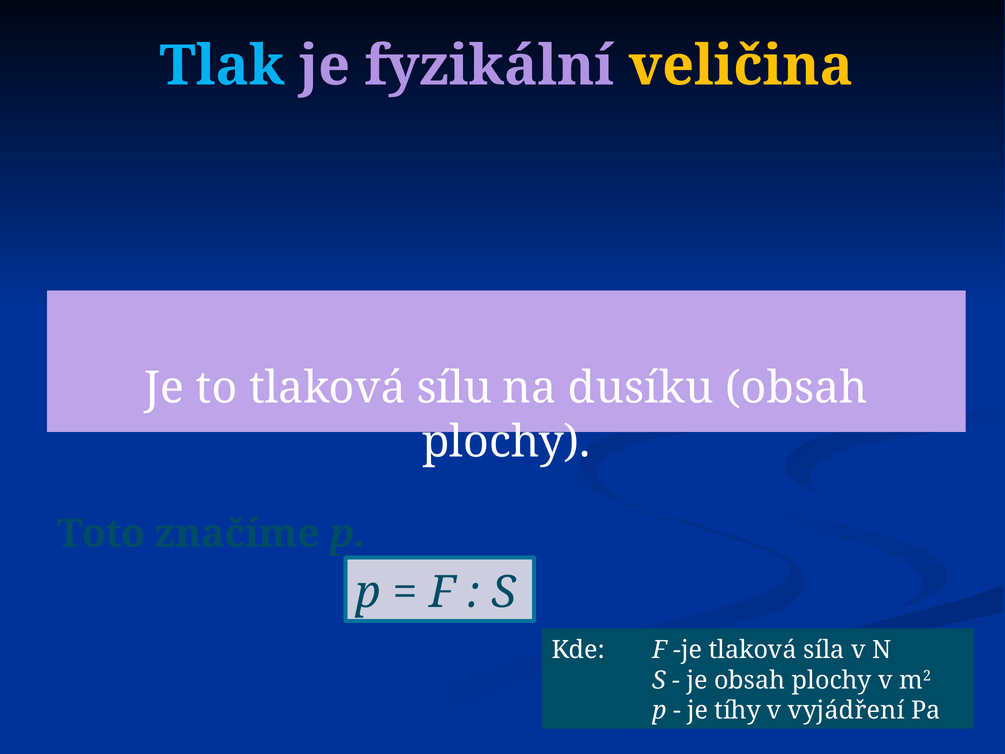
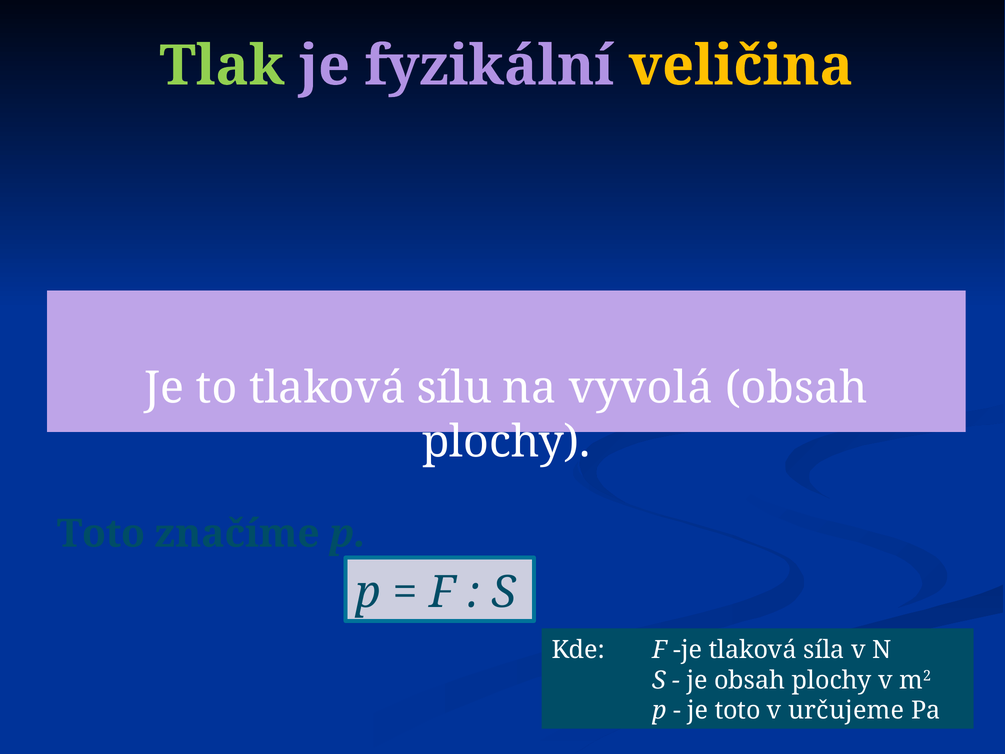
Tlak colour: light blue -> light green (222, 66)
dusíku: dusíku -> vyvolá (641, 388)
je tíhy: tíhy -> toto (738, 710)
vyjádření: vyjádření -> určujeme (846, 710)
